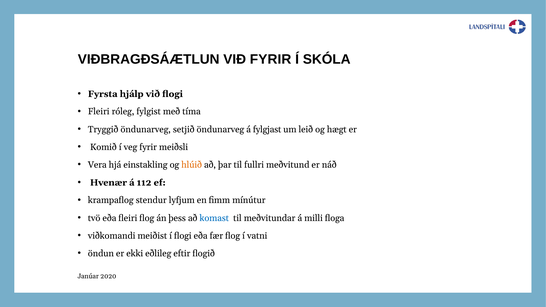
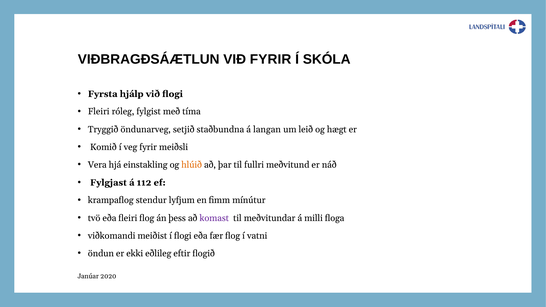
setjið öndunarveg: öndunarveg -> staðbundna (220, 129)
fylgjast: fylgjast -> langan (267, 129)
Hvenær: Hvenær -> Fylgjast (108, 183)
komast colour: blue -> purple (214, 218)
